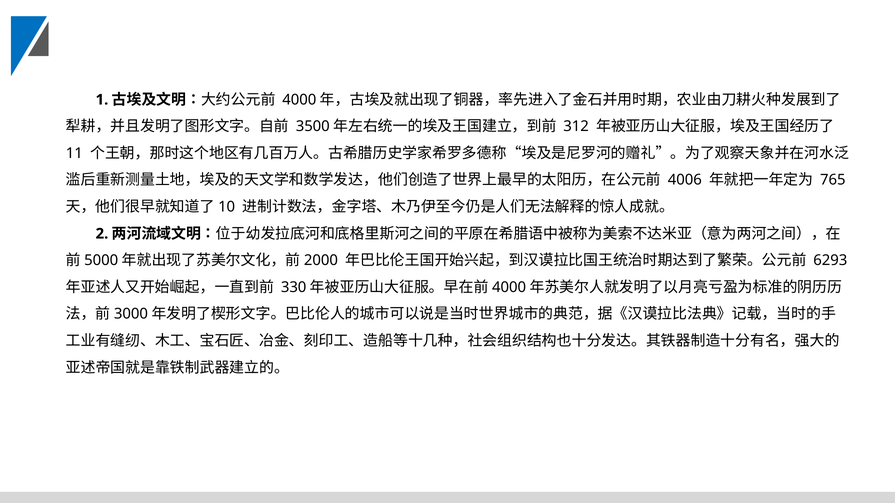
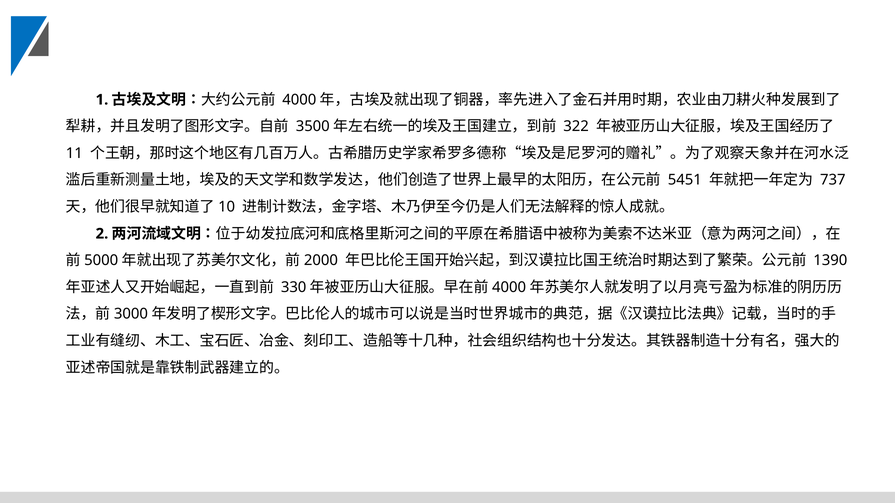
312: 312 -> 322 (576, 127)
4006: 4006 -> 5451 (685, 180)
765: 765 -> 737 (833, 180)
6293: 6293 -> 1390 (830, 261)
